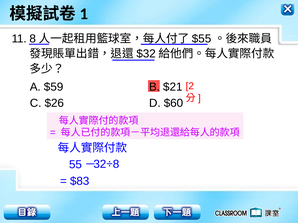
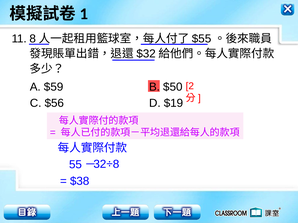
$21: $21 -> $50 (173, 87)
$26: $26 -> $56 (54, 103)
$60: $60 -> $19 (173, 103)
$83: $83 -> $38 (80, 181)
